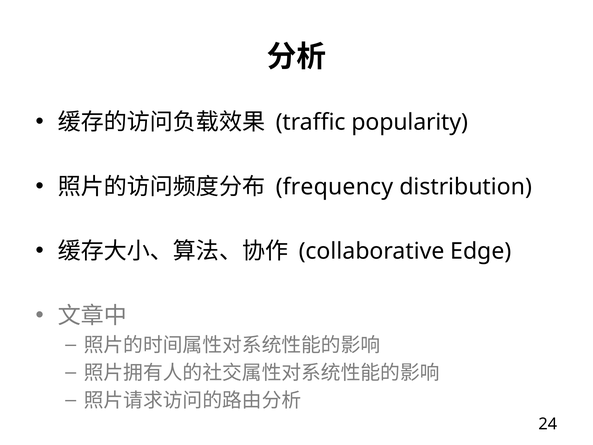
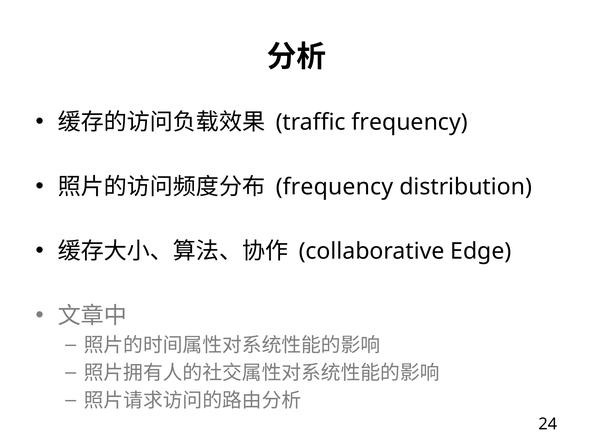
traffic popularity: popularity -> frequency (410, 122)
